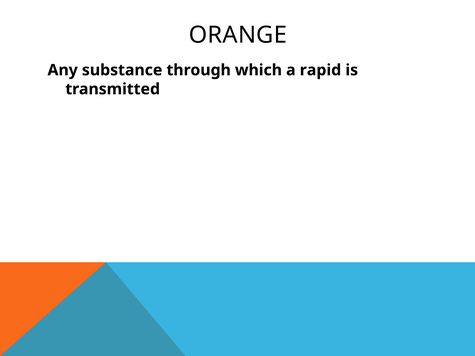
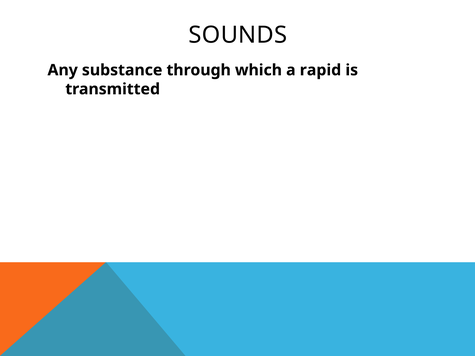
ORANGE: ORANGE -> SOUNDS (238, 35)
